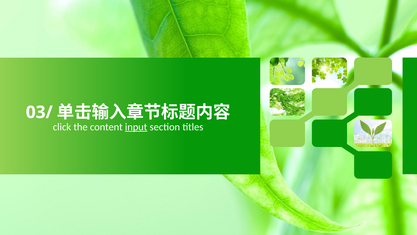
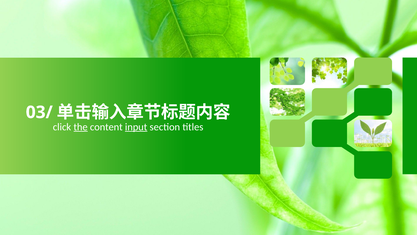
the underline: none -> present (81, 127)
